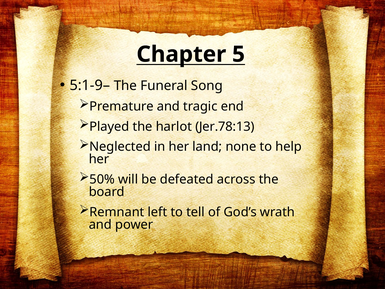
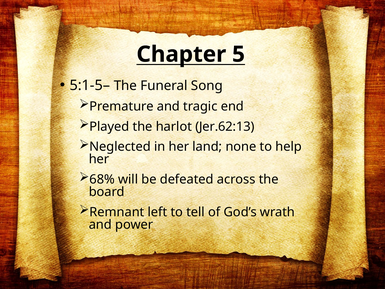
5:1-9–: 5:1-9– -> 5:1-5– (90, 85)
Jer.78:13: Jer.78:13 -> Jer.62:13 (225, 126)
50%: 50% -> 68% (102, 179)
